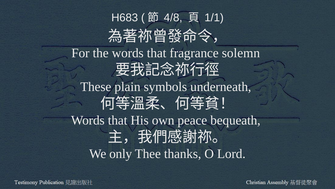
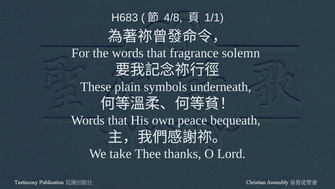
only: only -> take (121, 153)
